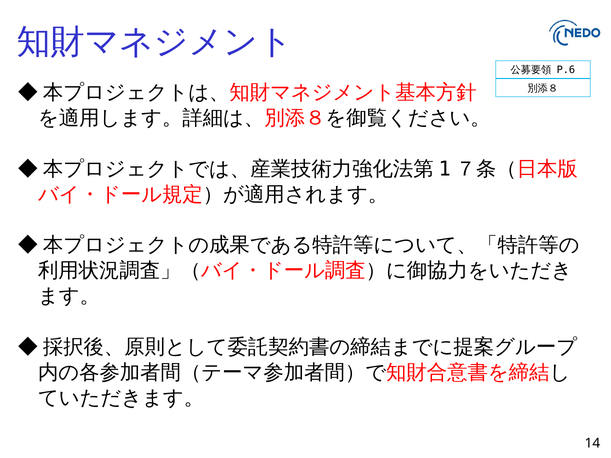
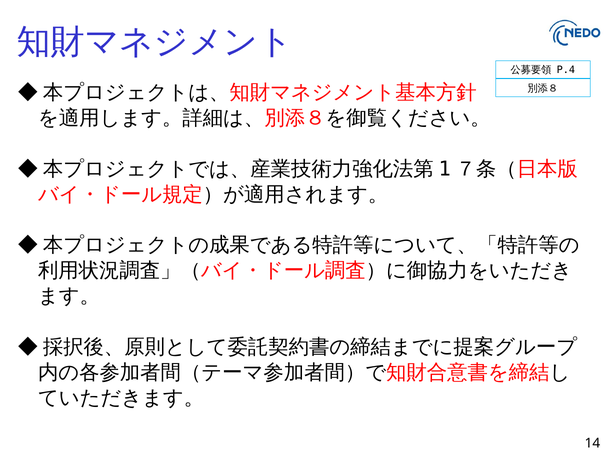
P.6: P.6 -> P.4 (566, 70)
